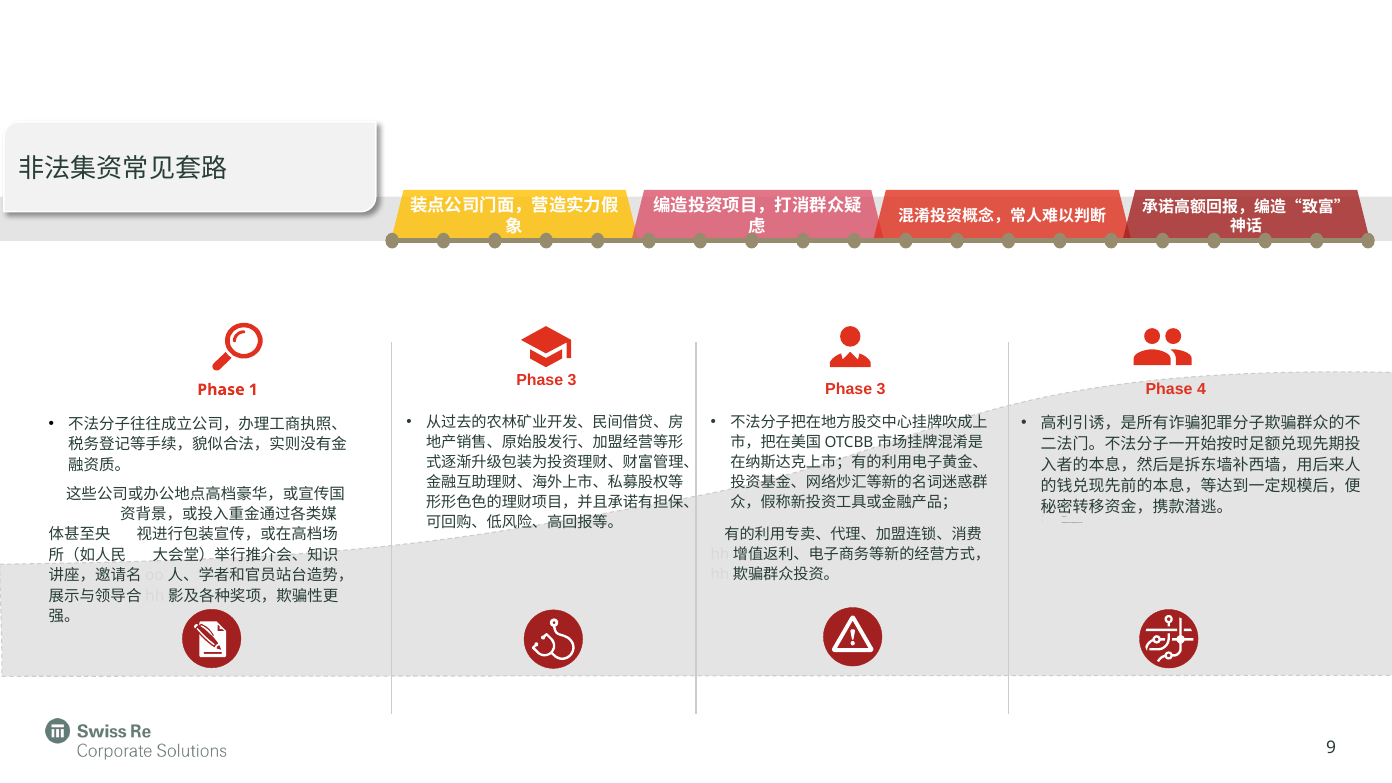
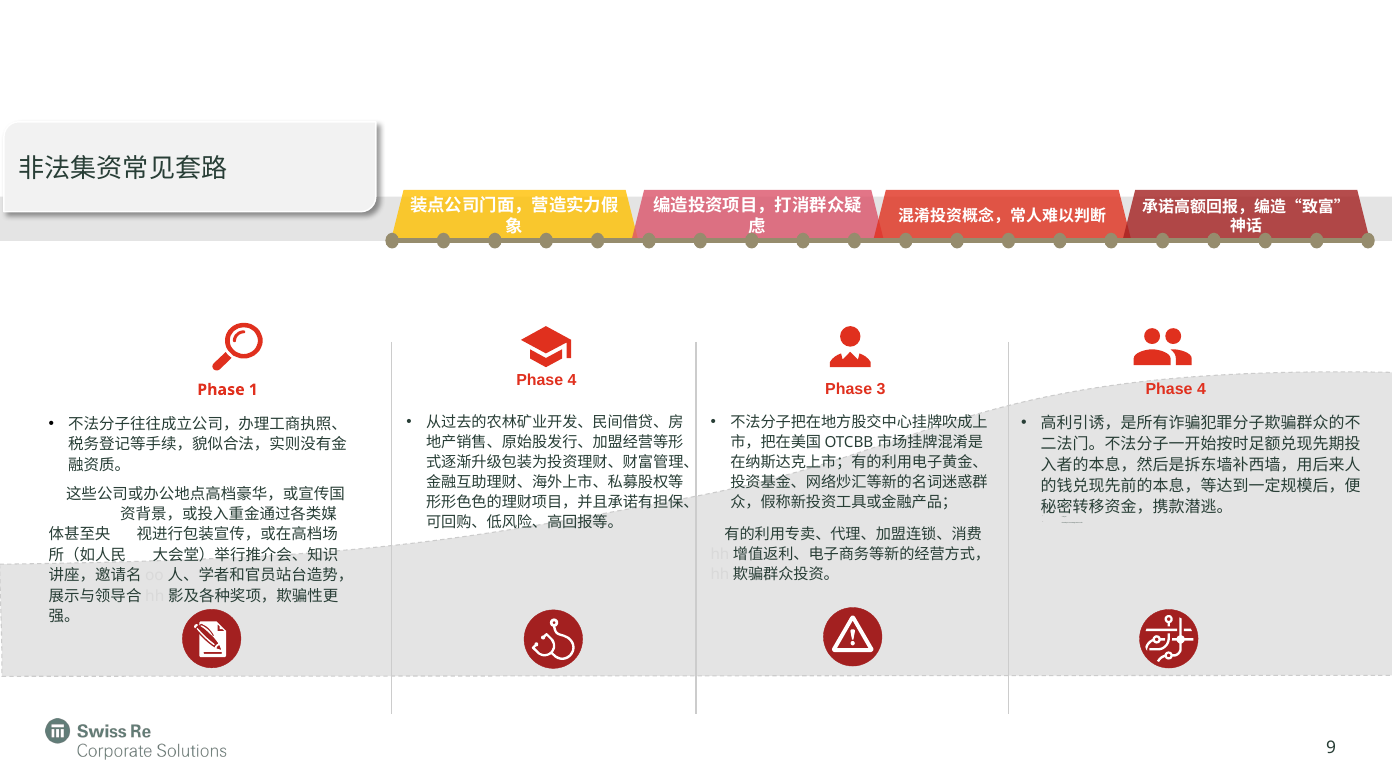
3: 3 -> 4 (572, 380)
